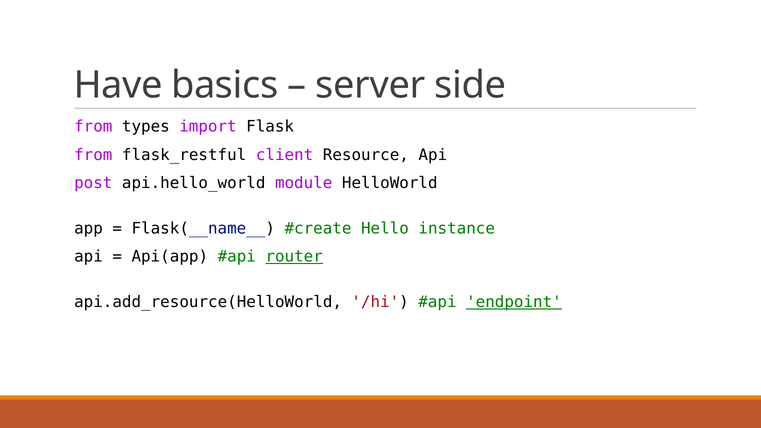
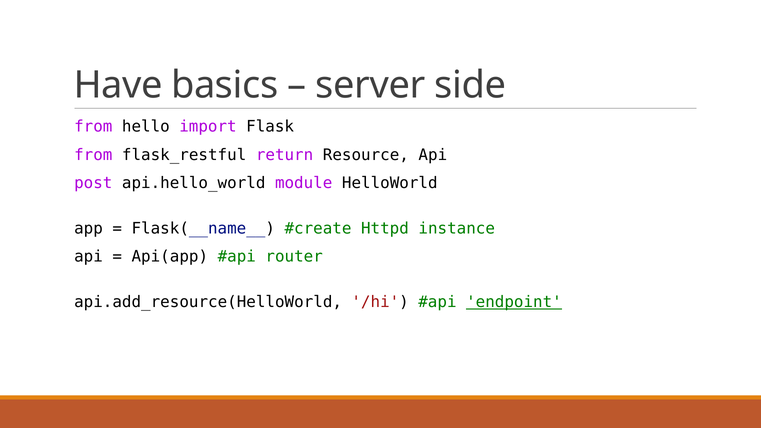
types: types -> hello (146, 127)
client: client -> return (285, 155)
Hello: Hello -> Httpd (385, 228)
router underline: present -> none (294, 257)
